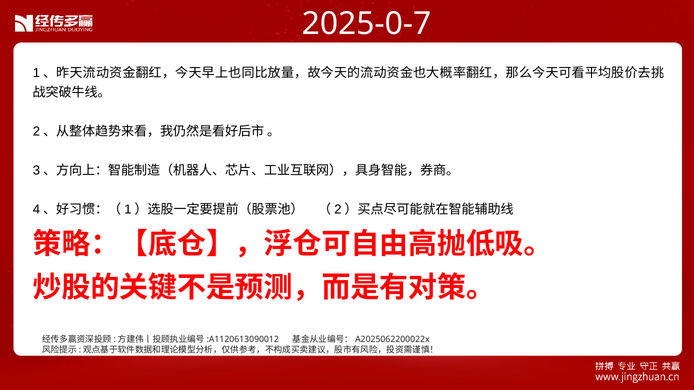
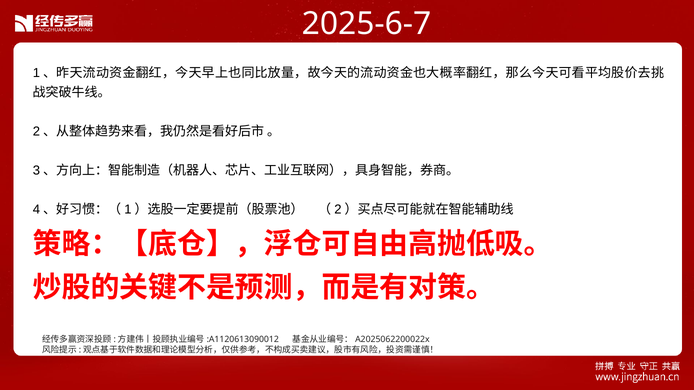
2025-0-7: 2025-0-7 -> 2025-6-7 (367, 24)
